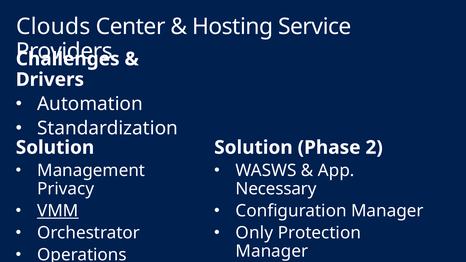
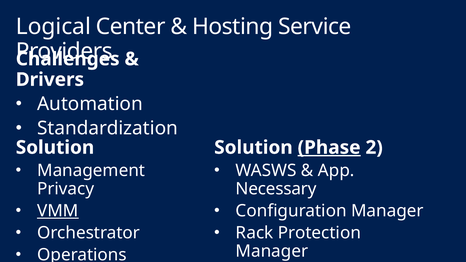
Clouds: Clouds -> Logical (53, 27)
Phase underline: none -> present (329, 148)
Only: Only -> Rack (255, 233)
